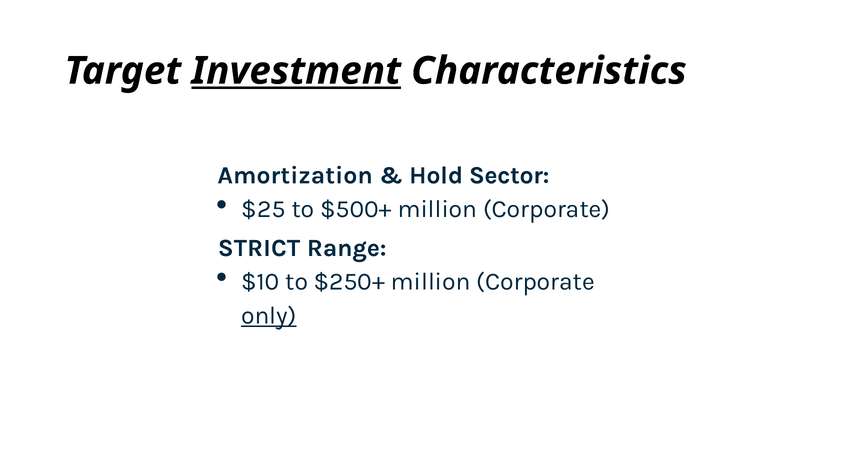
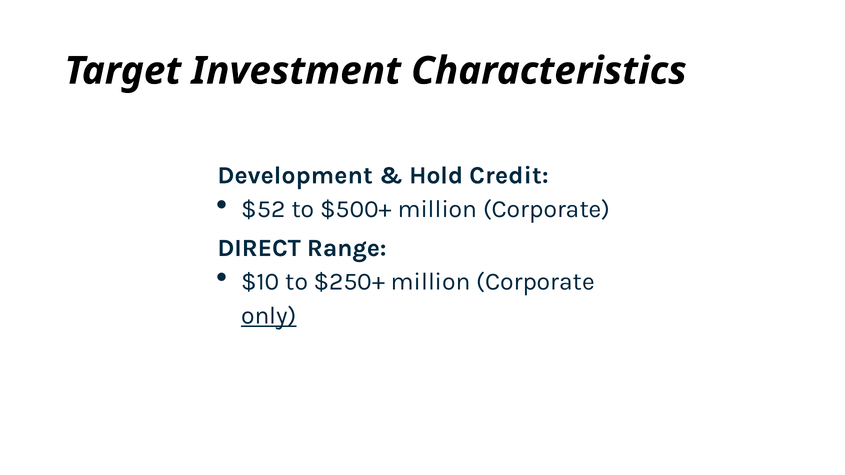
Investment underline: present -> none (296, 71)
Amortization: Amortization -> Development (295, 175)
Sector: Sector -> Credit (509, 175)
$25: $25 -> $52 (263, 209)
STRICT: STRICT -> DIRECT (259, 248)
